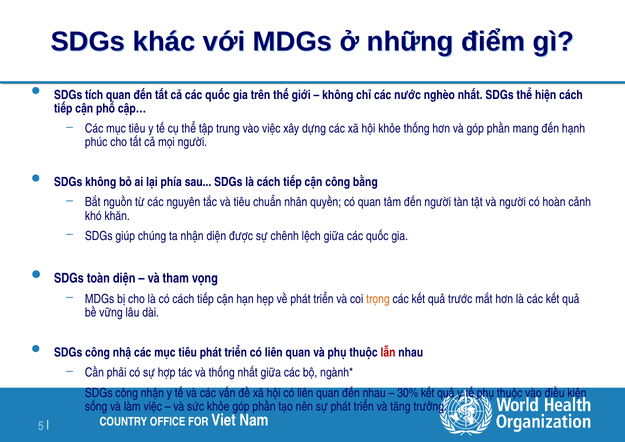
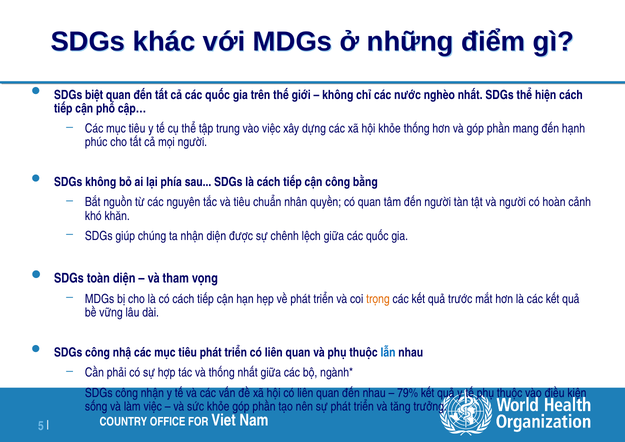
tích: tích -> biệt (94, 95)
lẫn colour: red -> blue (388, 352)
30%: 30% -> 79% (408, 393)
